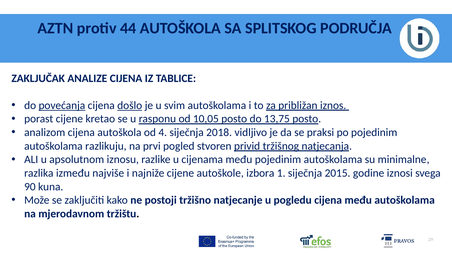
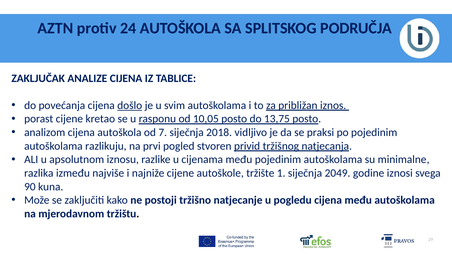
44: 44 -> 24 (128, 28)
povećanja underline: present -> none (62, 105)
4: 4 -> 7 (163, 133)
izbora: izbora -> tržište (260, 173)
2015: 2015 -> 2049 (338, 173)
